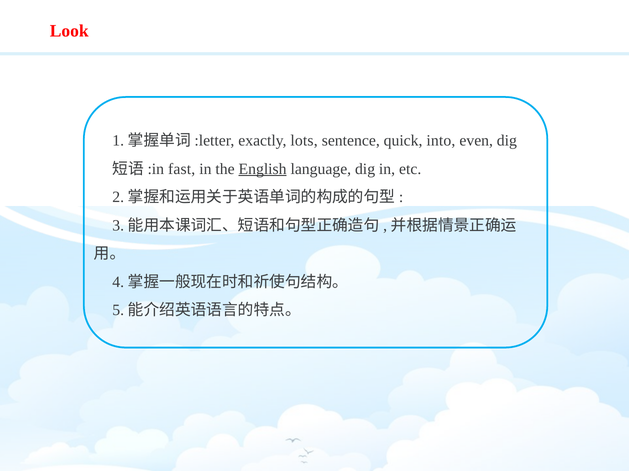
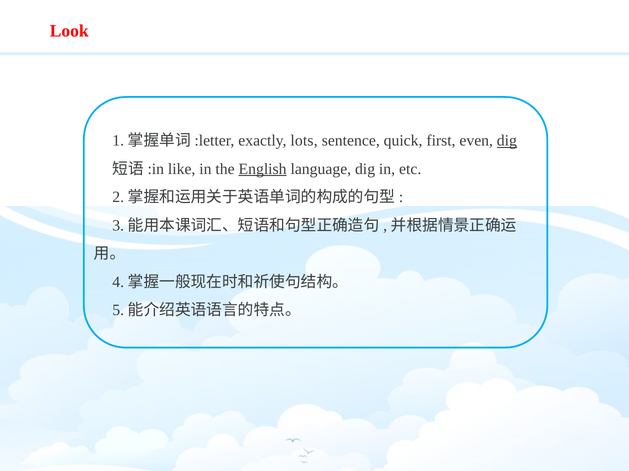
into: into -> first (441, 141)
dig underline: none -> present (507, 141)
fast: fast -> like (182, 169)
